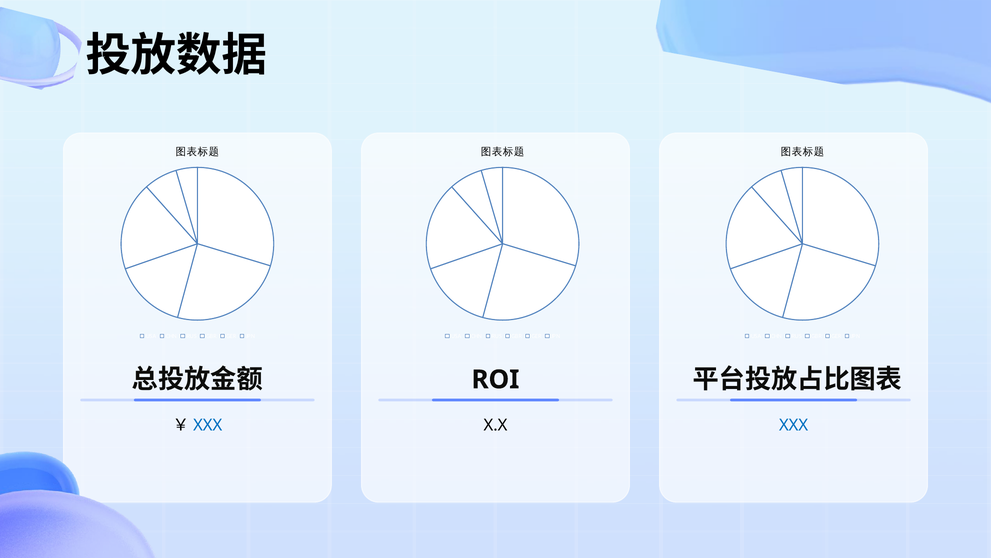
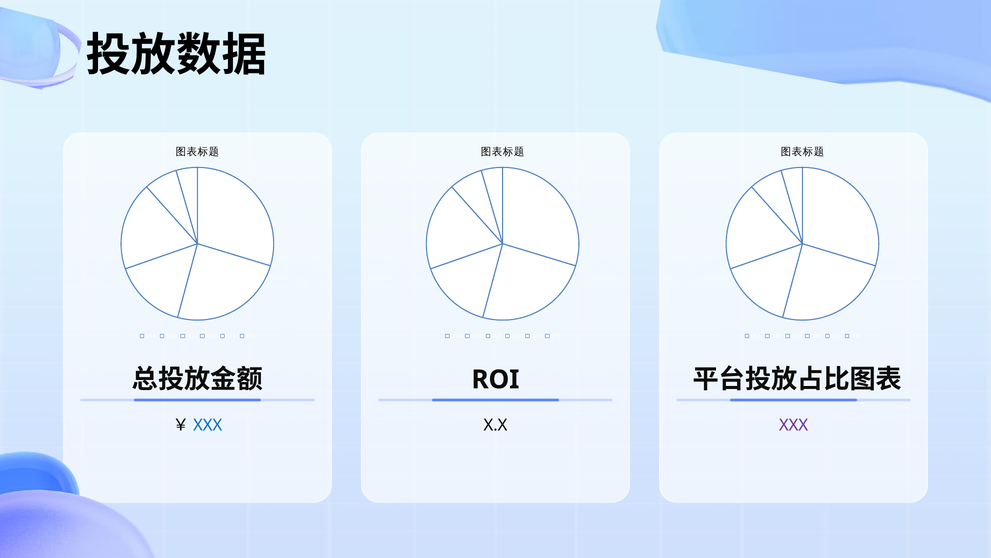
XXX colour: blue -> purple (794, 425)
